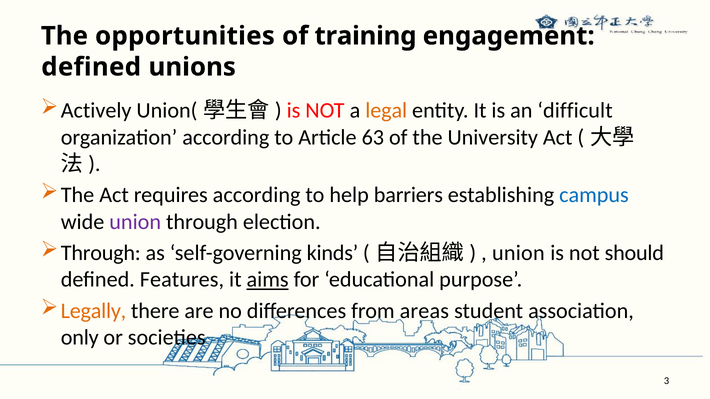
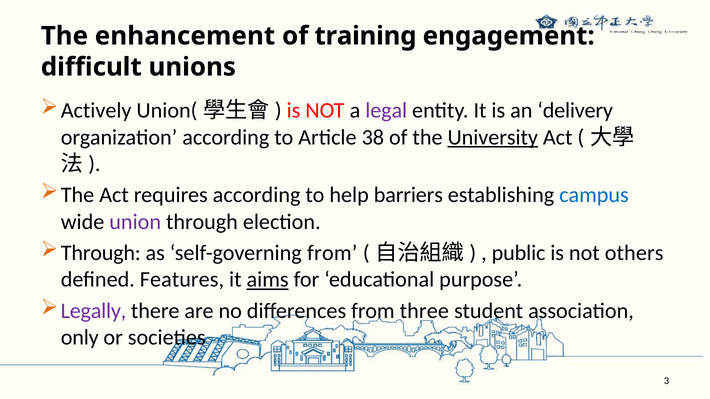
opportunities: opportunities -> enhancement (185, 36)
defined: defined -> difficult (91, 67)
legal colour: orange -> purple (386, 111)
difficult: difficult -> delivery (575, 111)
63: 63 -> 38 (373, 137)
University underline: none -> present (493, 137)
self-governing kinds: kinds -> from (332, 253)
union: union -> public (519, 253)
should: should -> others (634, 253)
Legally colour: orange -> purple (93, 311)
areas: areas -> three (424, 311)
